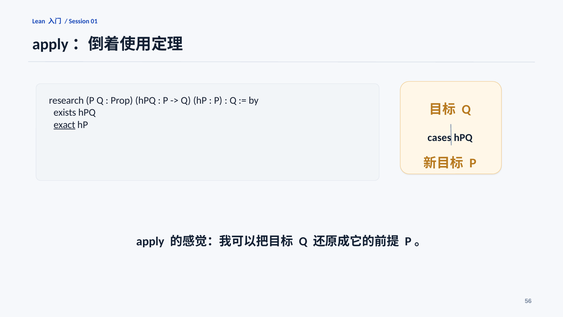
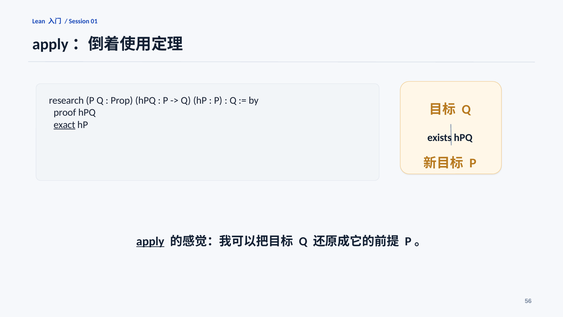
exists: exists -> proof (65, 112)
cases: cases -> exists (440, 138)
apply underline: none -> present (150, 241)
